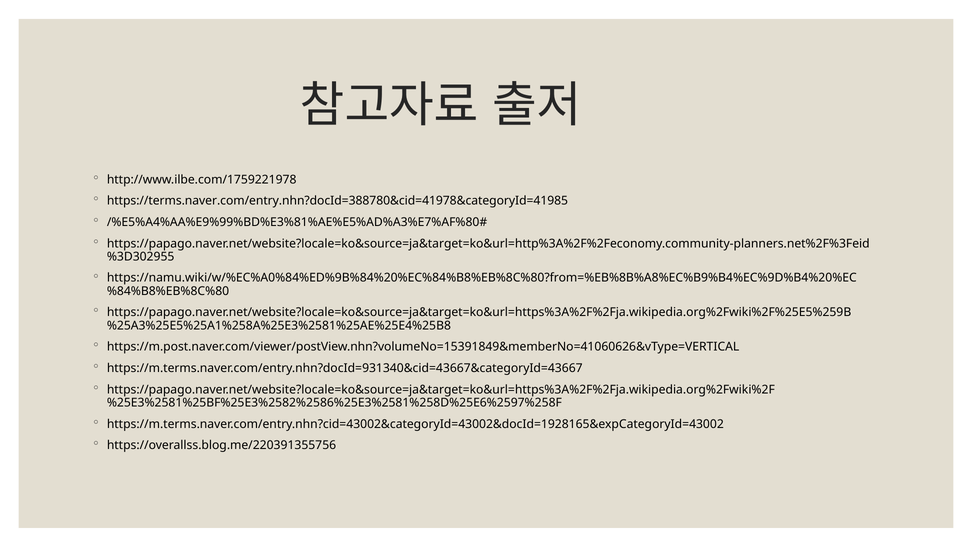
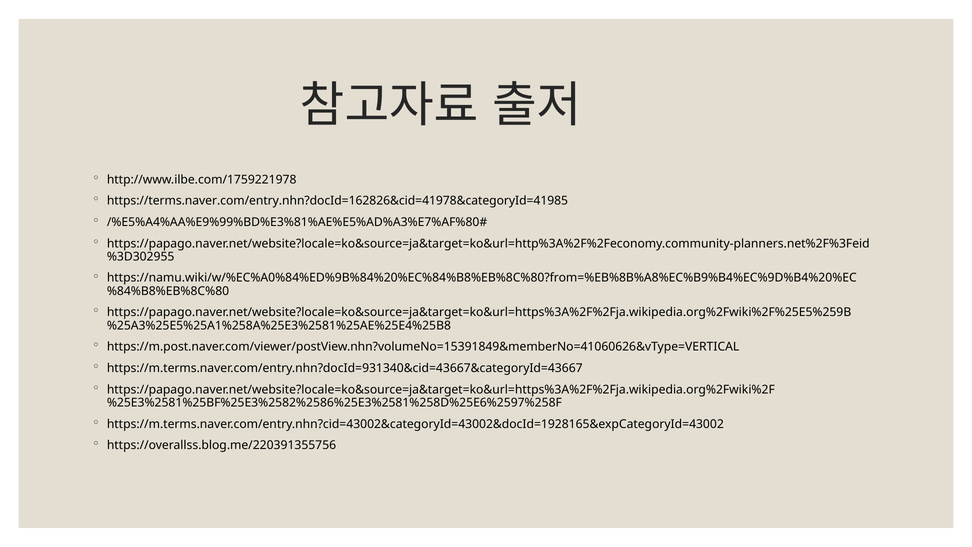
https://terms.naver.com/entry.nhn?docId=388780&cid=41978&categoryId=41985: https://terms.naver.com/entry.nhn?docId=388780&cid=41978&categoryId=41985 -> https://terms.naver.com/entry.nhn?docId=162826&cid=41978&categoryId=41985 (337, 201)
